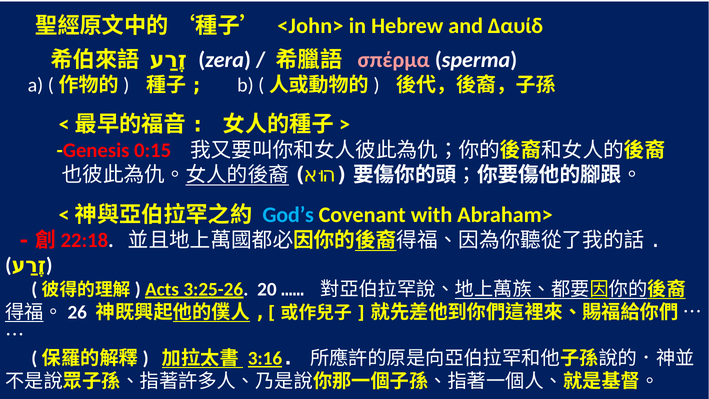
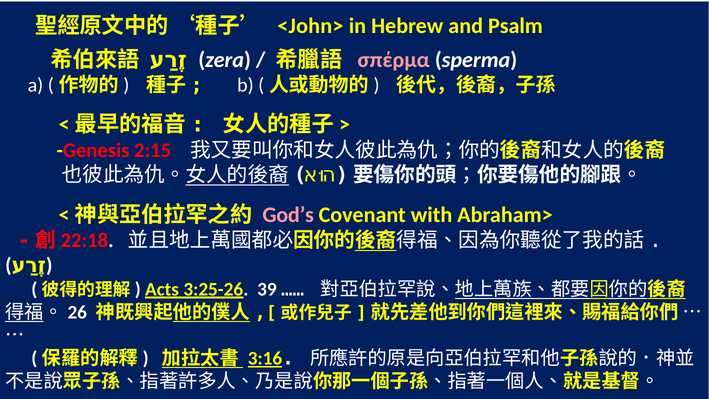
Δαυίδ: Δαυίδ -> Psalm (515, 26)
0:15: 0:15 -> 2:15 (153, 150)
God’s colour: light blue -> pink (288, 215)
20: 20 -> 39 (267, 289)
